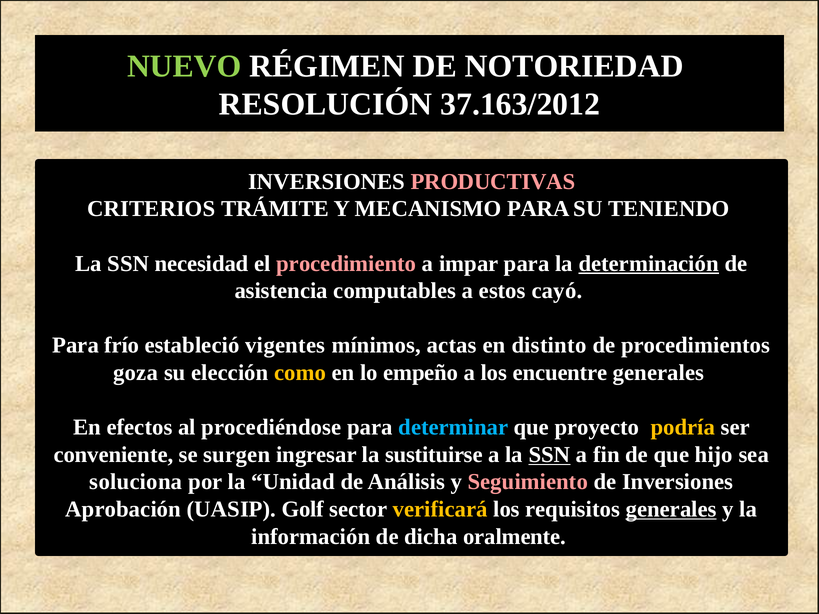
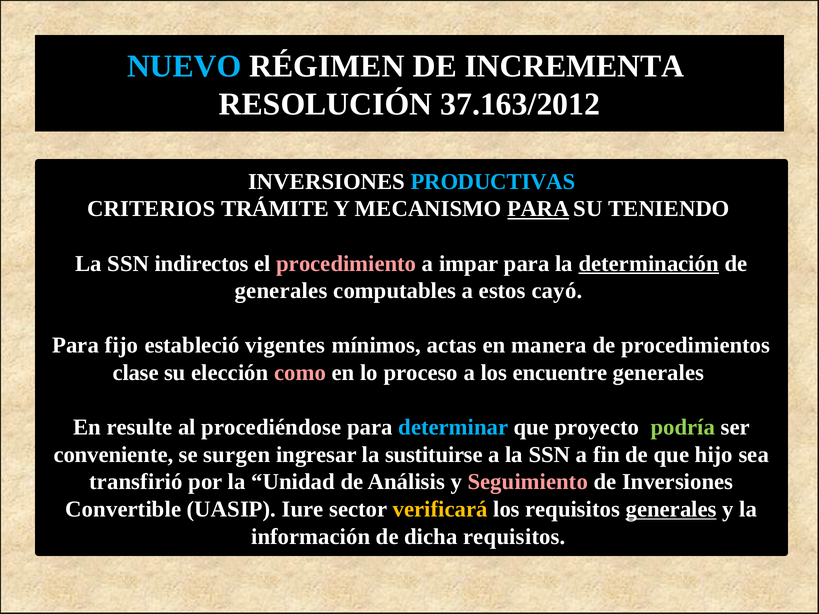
NUEVO colour: light green -> light blue (184, 66)
NOTORIEDAD: NOTORIEDAD -> INCREMENTA (574, 66)
PRODUCTIVAS colour: pink -> light blue (493, 182)
PARA underline: none -> present (538, 209)
necesidad: necesidad -> indirectos (202, 264)
asistencia: asistencia -> generales (281, 291)
frío: frío -> fijo (122, 346)
distinto: distinto -> manera (549, 346)
goza: goza -> clase (136, 373)
como colour: yellow -> pink (300, 373)
empeño: empeño -> proceso (421, 373)
efectos: efectos -> resulte (139, 428)
podría colour: yellow -> light green (683, 428)
SSN underline: present -> none (549, 455)
soluciona: soluciona -> transfirió (136, 482)
Aprobación: Aprobación -> Convertible (123, 509)
Golf: Golf -> Iure (303, 509)
dicha oralmente: oralmente -> requisitos (514, 537)
